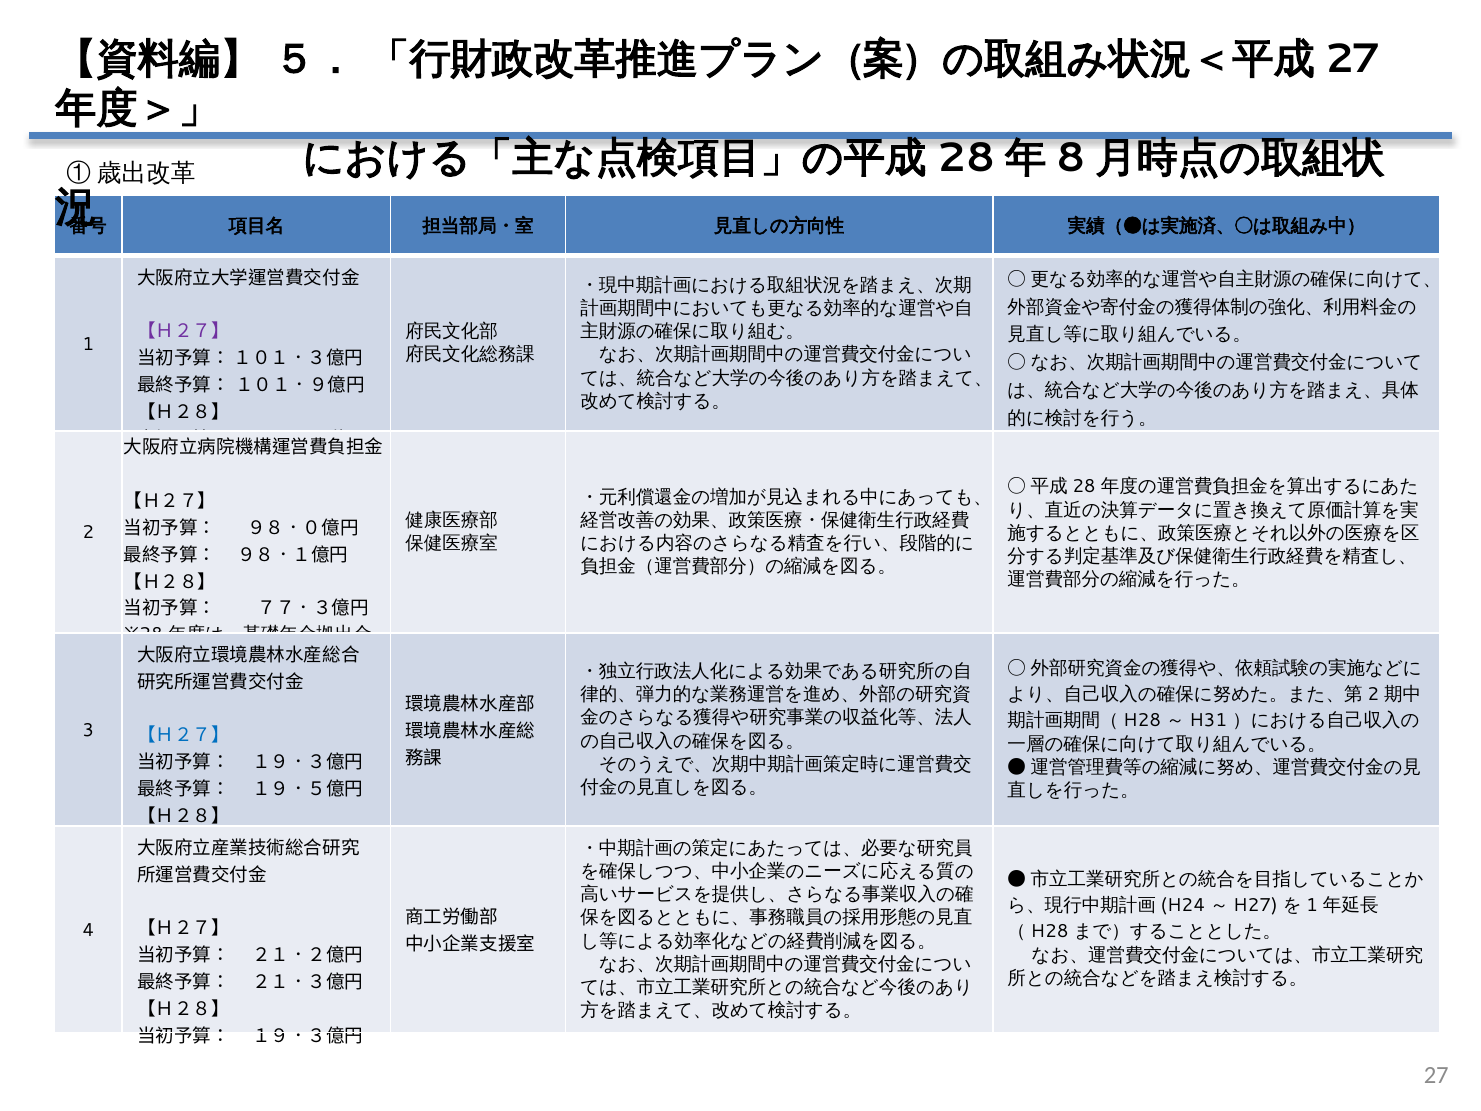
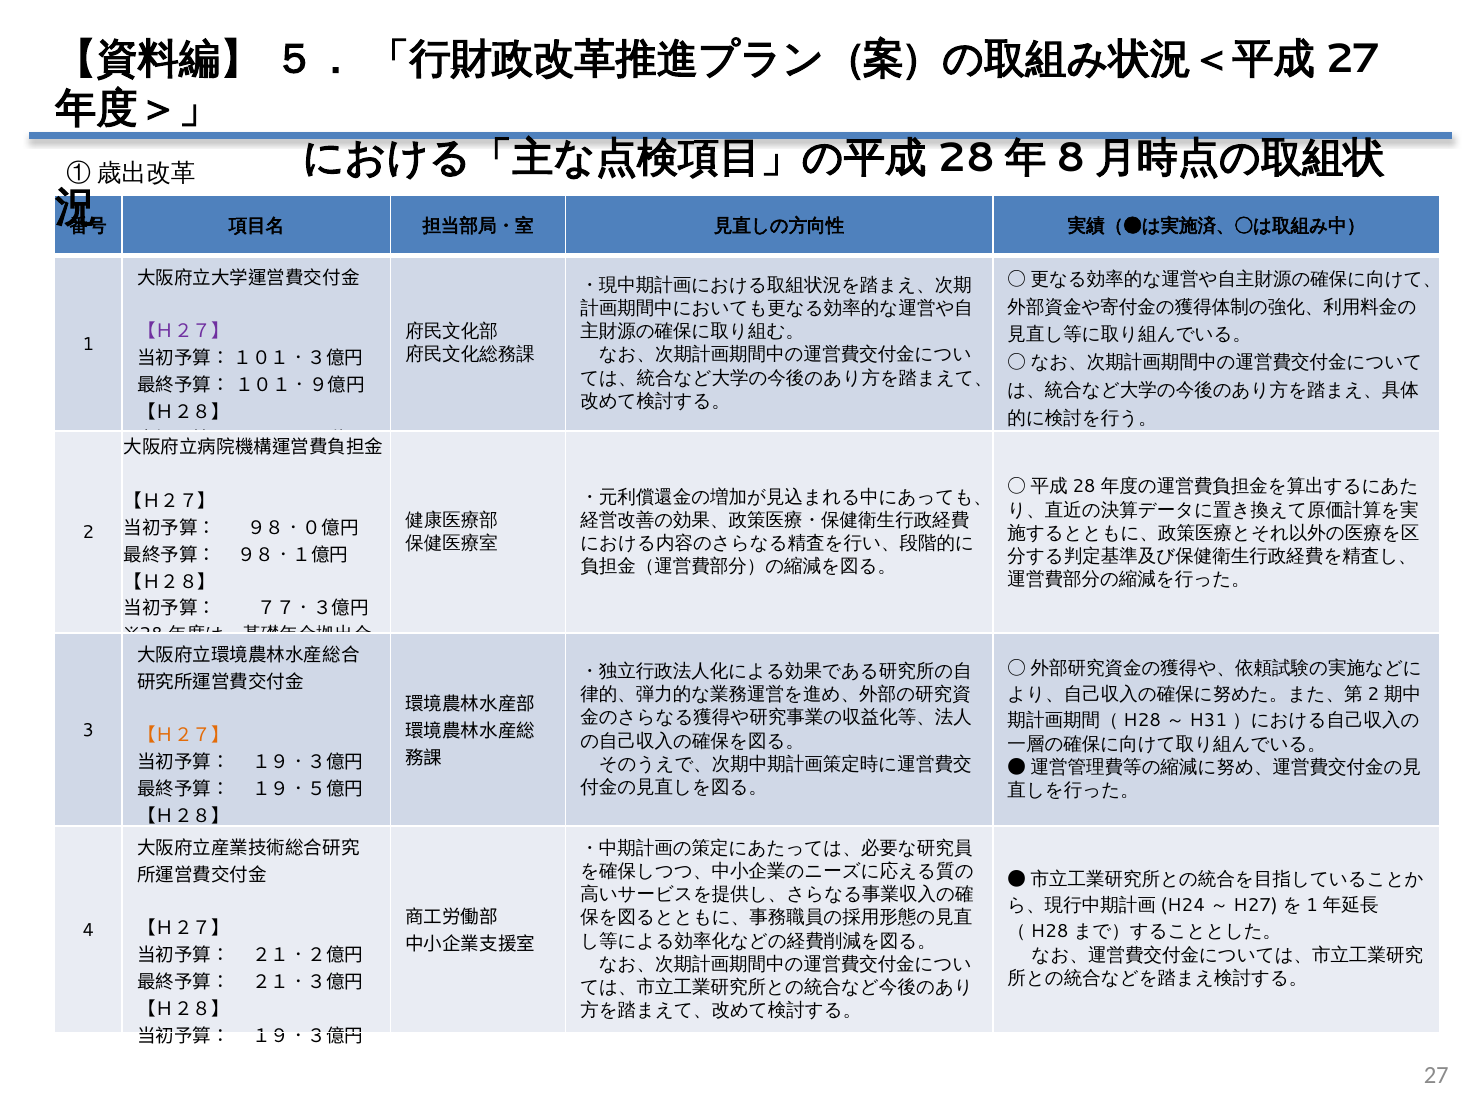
【Ｈ２７】 colour: blue -> orange (183, 735)
